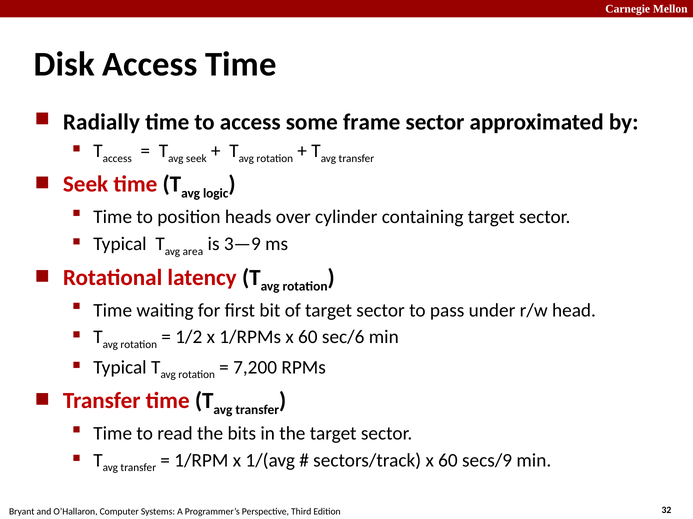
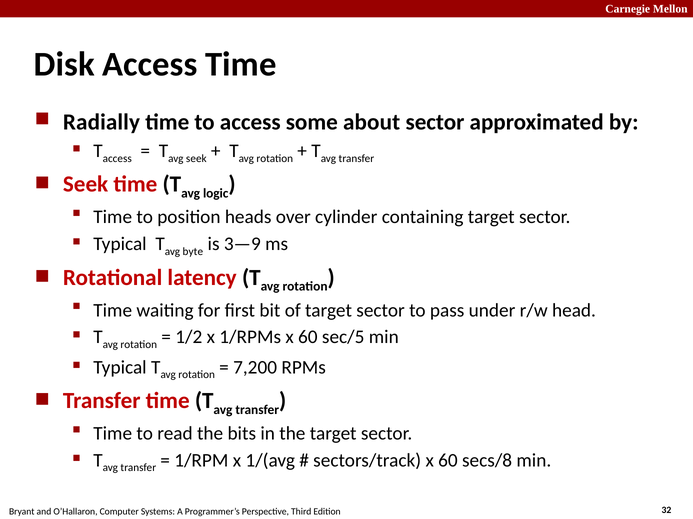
frame: frame -> about (372, 122)
area: area -> byte (193, 252)
sec/6: sec/6 -> sec/5 (343, 338)
secs/9: secs/9 -> secs/8 (487, 461)
